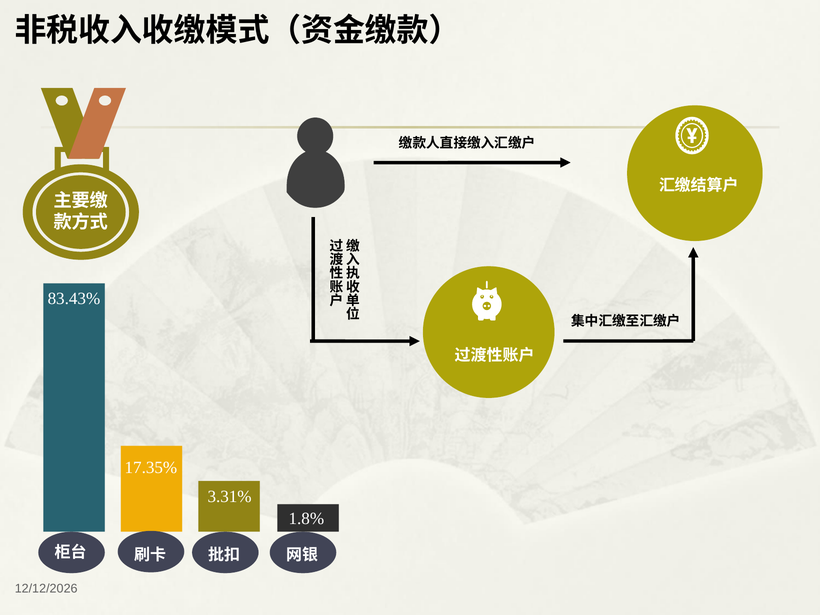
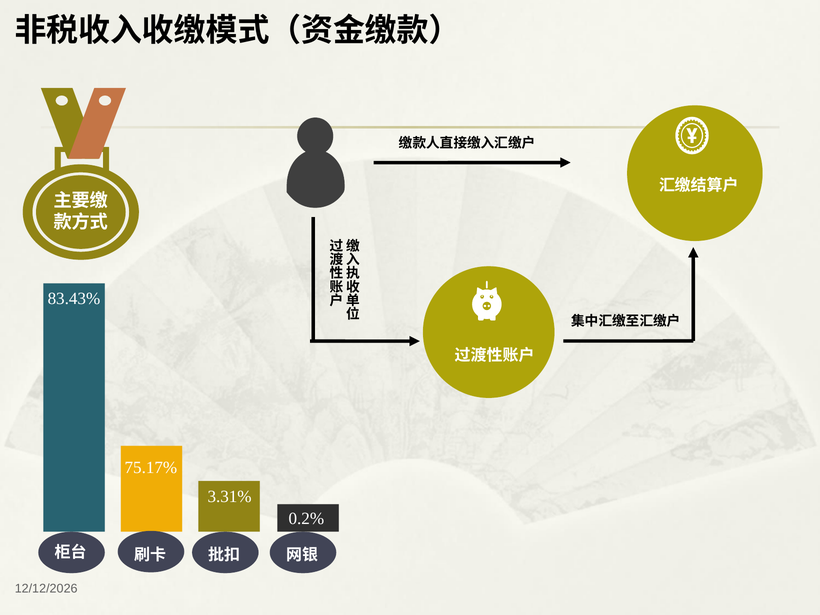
17.35%: 17.35% -> 75.17% (151, 468)
1.8%: 1.8% -> 0.2% (306, 519)
